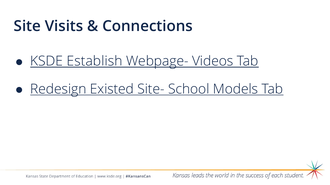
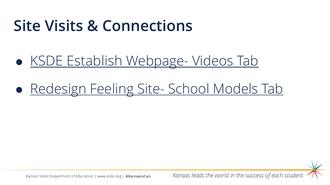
Existed: Existed -> Feeling (112, 89)
